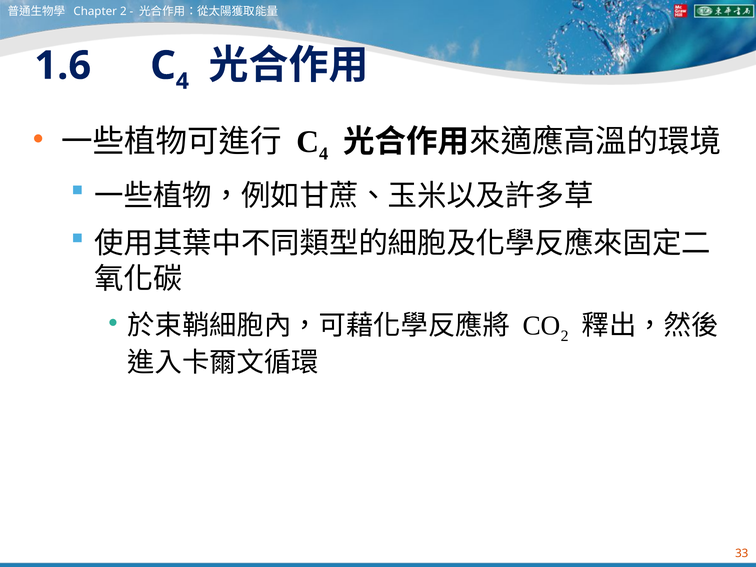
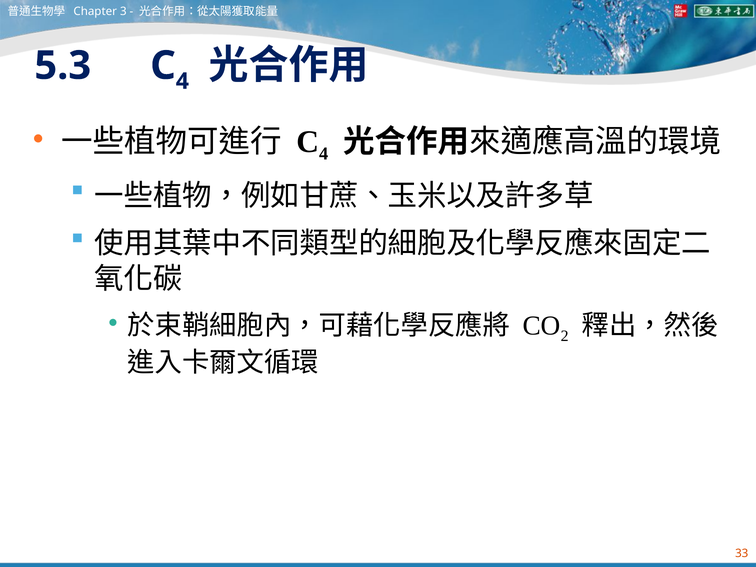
Chapter 2: 2 -> 3 (123, 12)
1.6: 1.6 -> 5.3 (63, 66)
